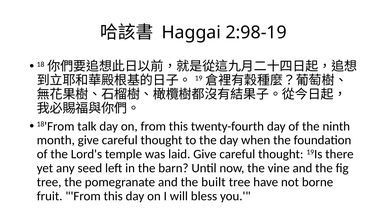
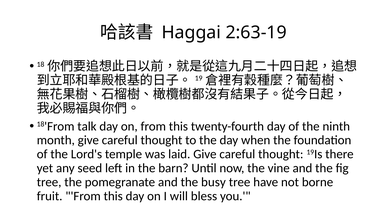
2:98-19: 2:98-19 -> 2:63-19 (256, 33)
built: built -> busy (213, 182)
